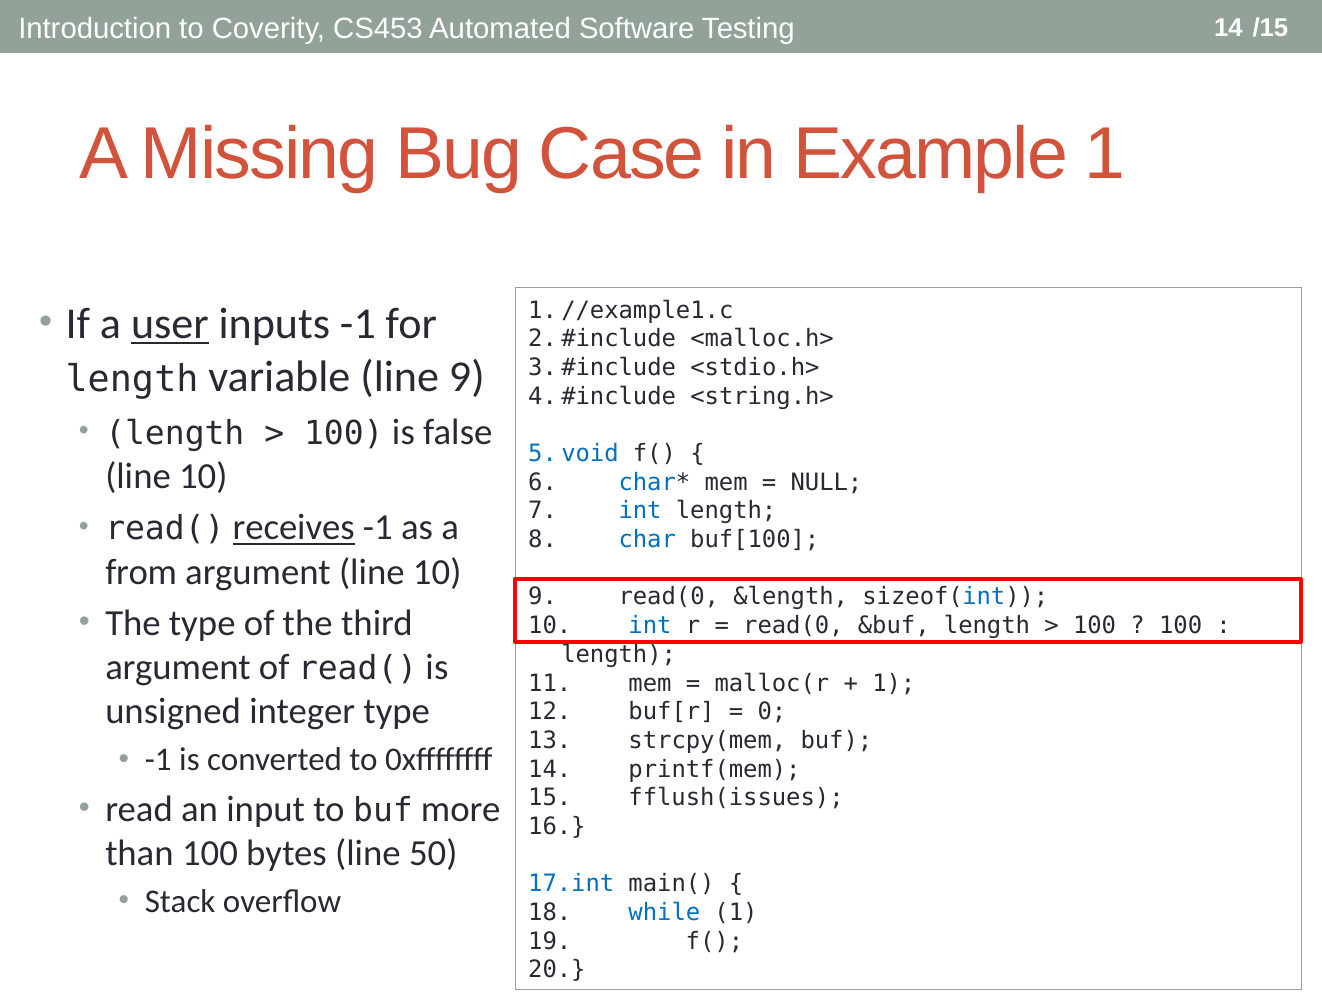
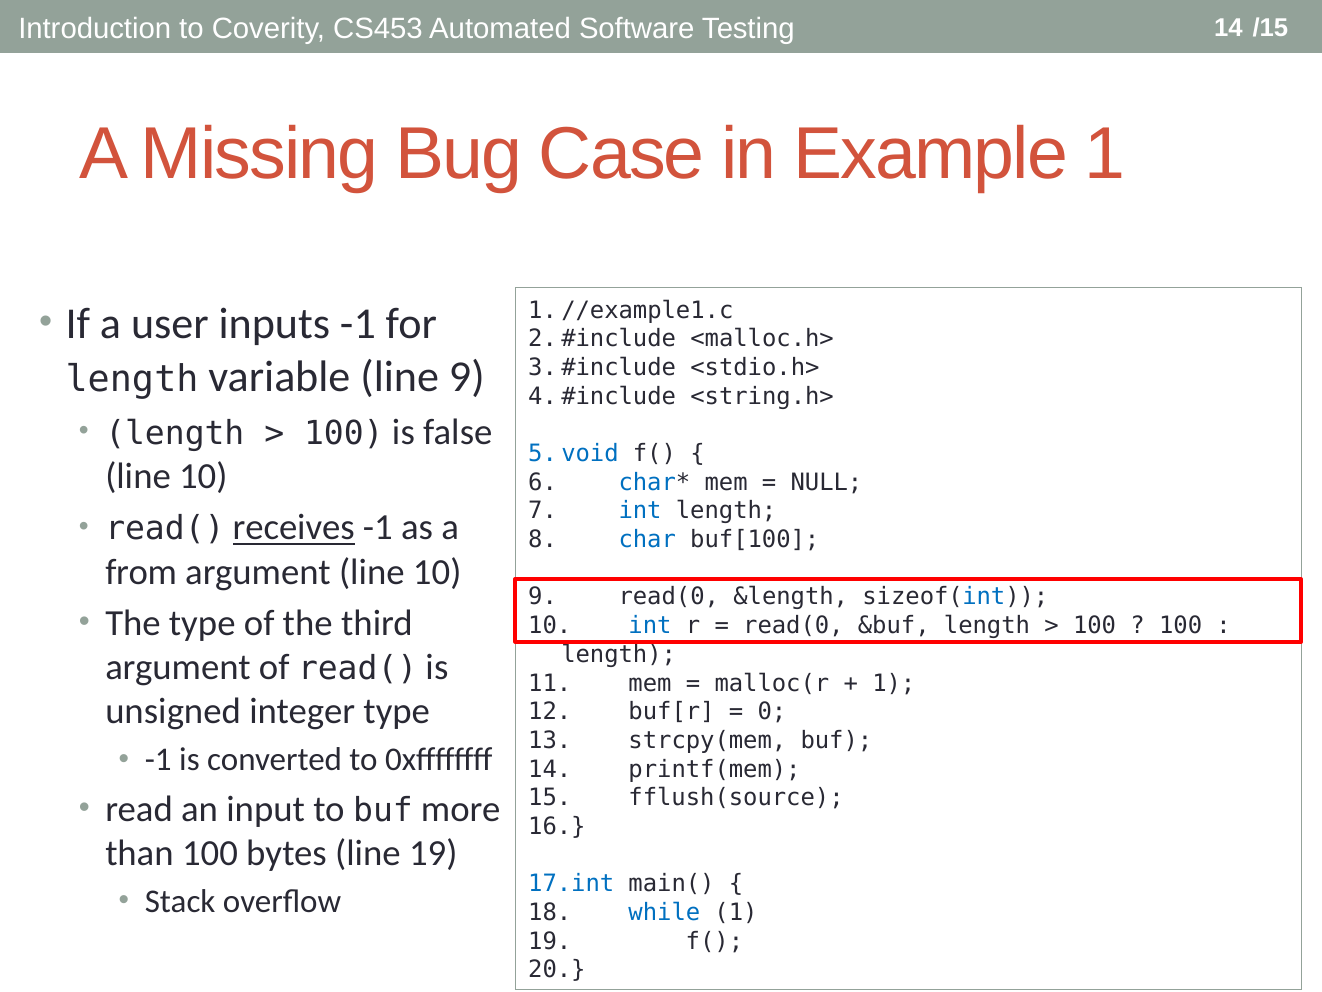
user underline: present -> none (170, 324)
fflush(issues: fflush(issues -> fflush(source (736, 798)
line 50: 50 -> 19 (433, 853)
